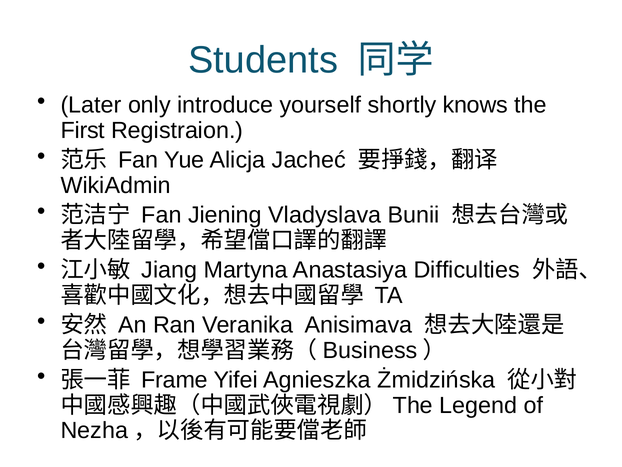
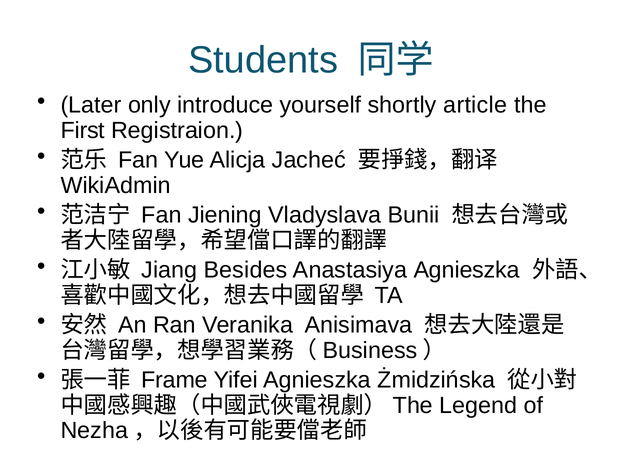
knows: knows -> article (475, 105)
Martyna: Martyna -> Besides (246, 270)
Anastasiya Difficulties: Difficulties -> Agnieszka (467, 270)
